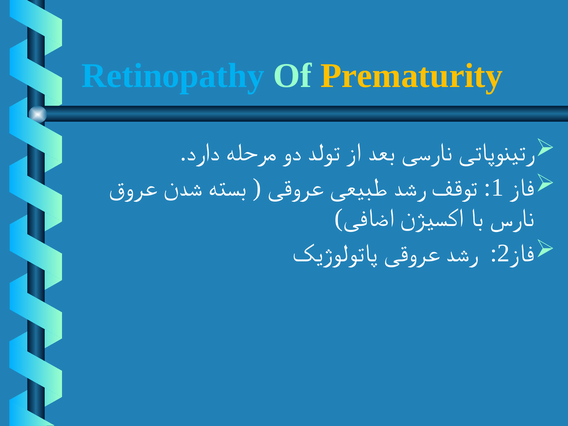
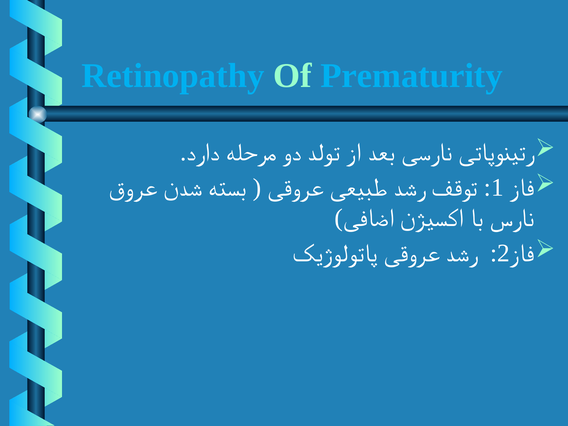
Prematurity colour: yellow -> light blue (412, 76)
